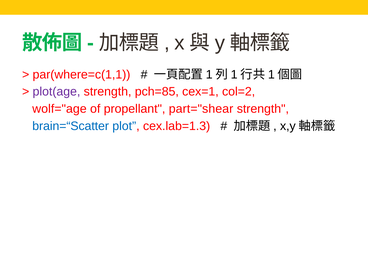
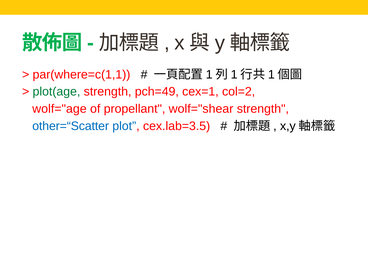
plot(age colour: purple -> green (56, 92)
pch=85: pch=85 -> pch=49 (157, 92)
part="shear: part="shear -> wolf="shear (201, 109)
brain=“Scatter: brain=“Scatter -> other=“Scatter (71, 126)
cex.lab=1.3: cex.lab=1.3 -> cex.lab=3.5 (177, 126)
